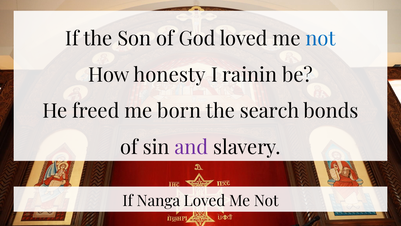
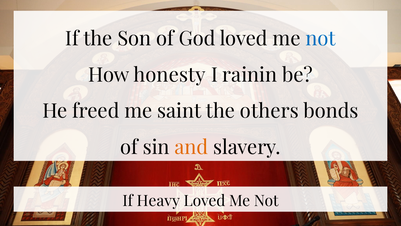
born: born -> saint (179, 111)
search: search -> others (269, 111)
and colour: purple -> orange (191, 147)
Nanga: Nanga -> Heavy (158, 201)
